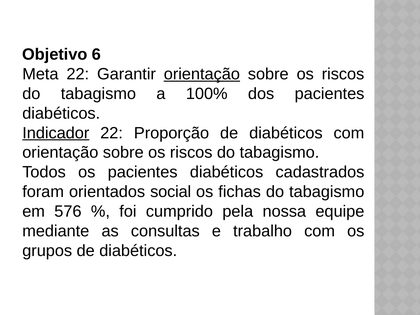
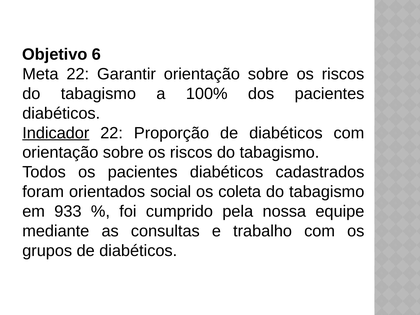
orientação underline: present -> none (202, 74)
fichas: fichas -> coleta (240, 192)
576: 576 -> 933 (68, 211)
